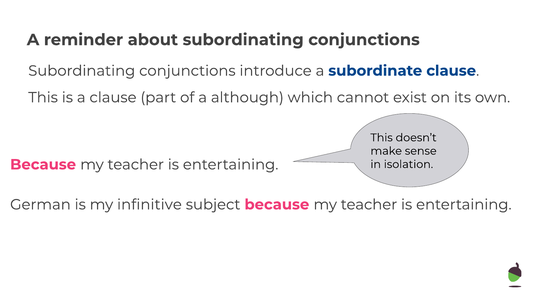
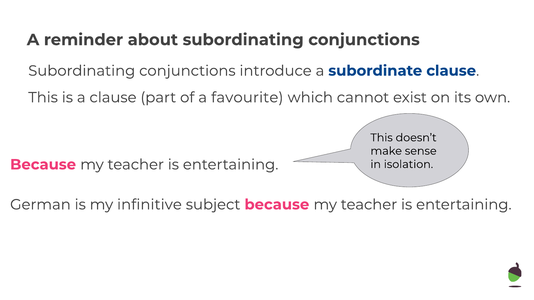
although: although -> favourite (247, 98)
